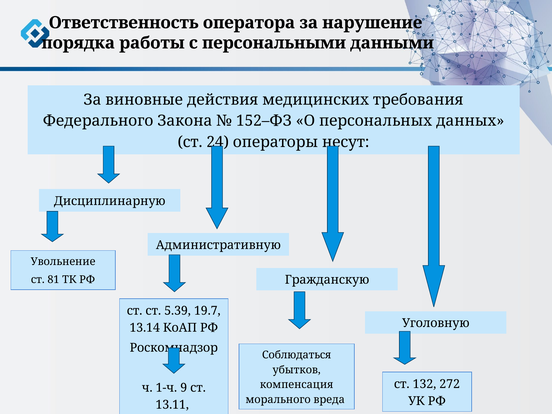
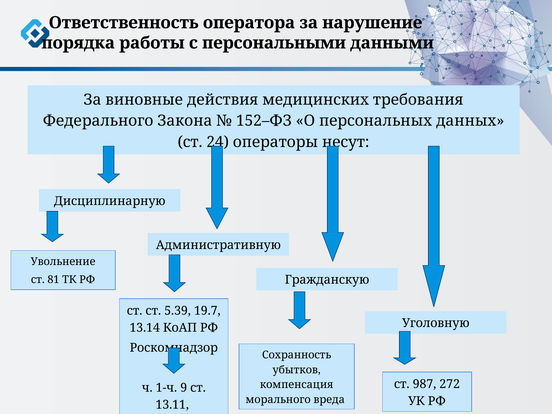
Соблюдаться: Соблюдаться -> Сохранность (297, 355)
132: 132 -> 987 (424, 384)
